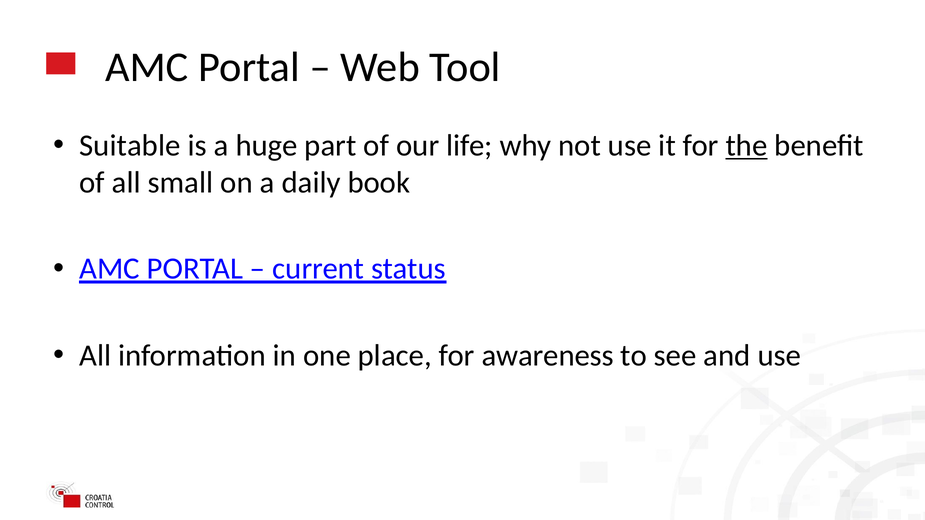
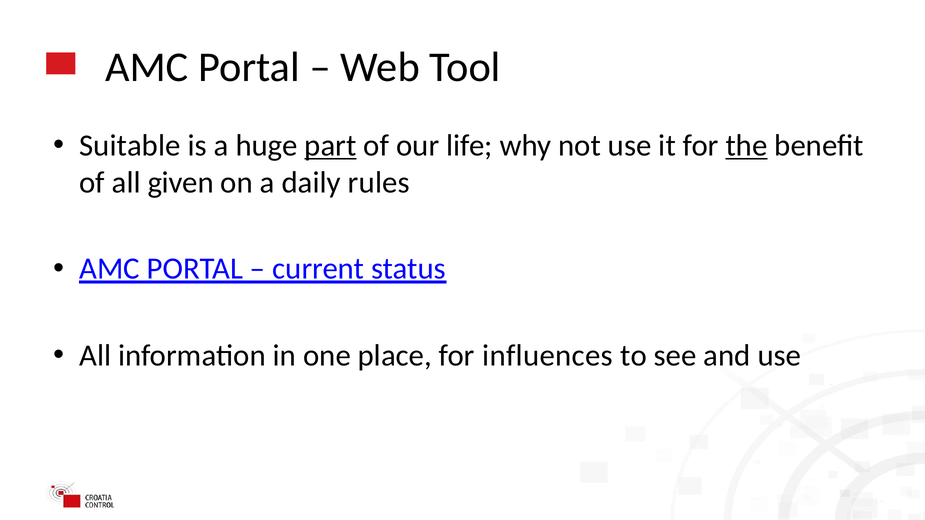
part underline: none -> present (330, 146)
small: small -> given (181, 183)
book: book -> rules (379, 183)
awareness: awareness -> influences (547, 356)
